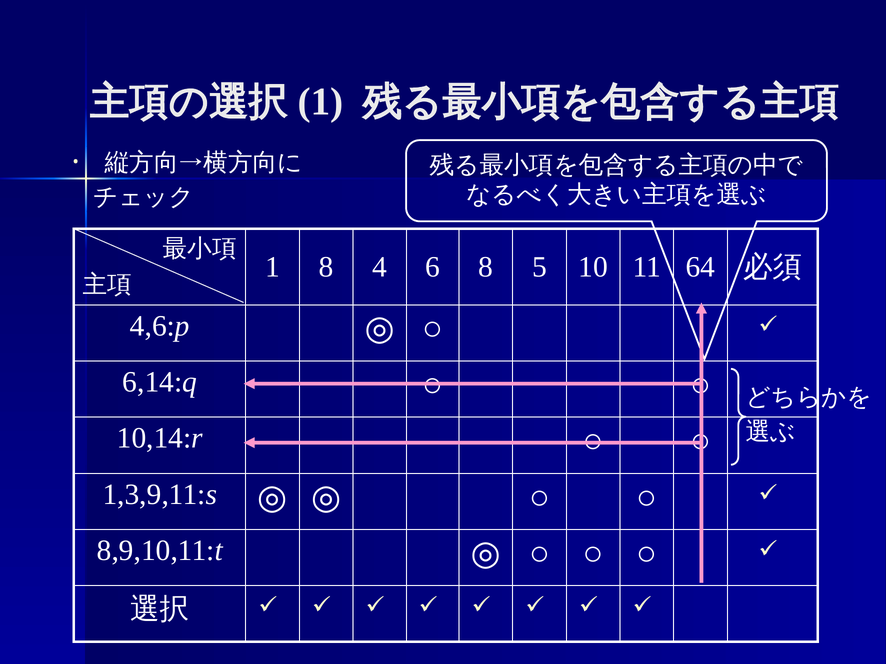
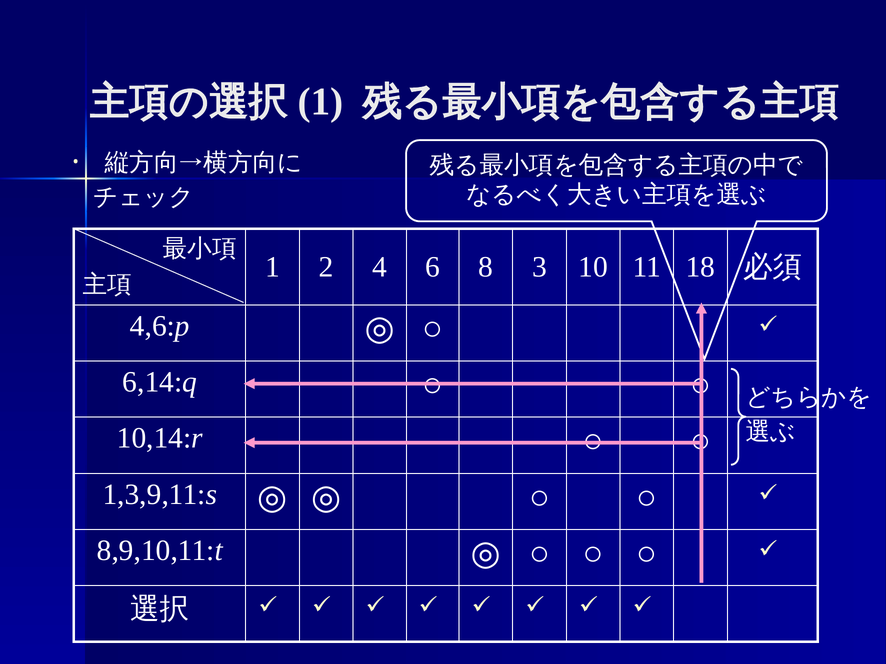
1 8: 8 -> 2 (326, 267)
5: 5 -> 3 (540, 267)
64: 64 -> 18 (700, 267)
